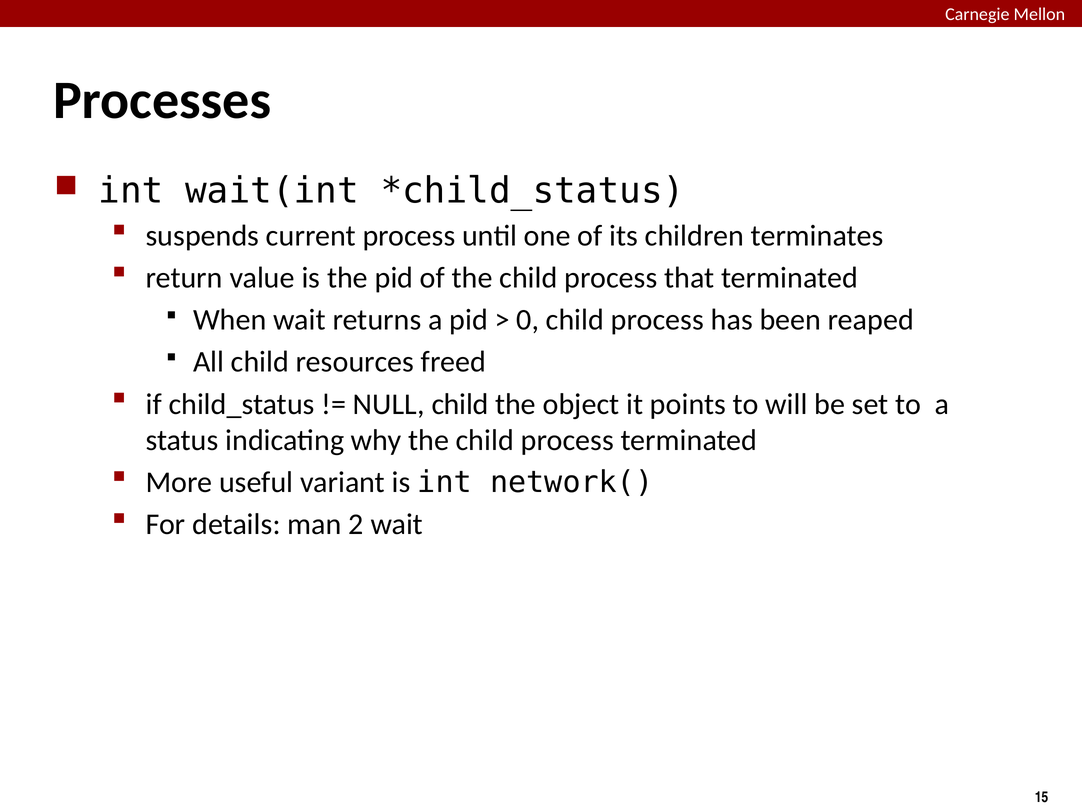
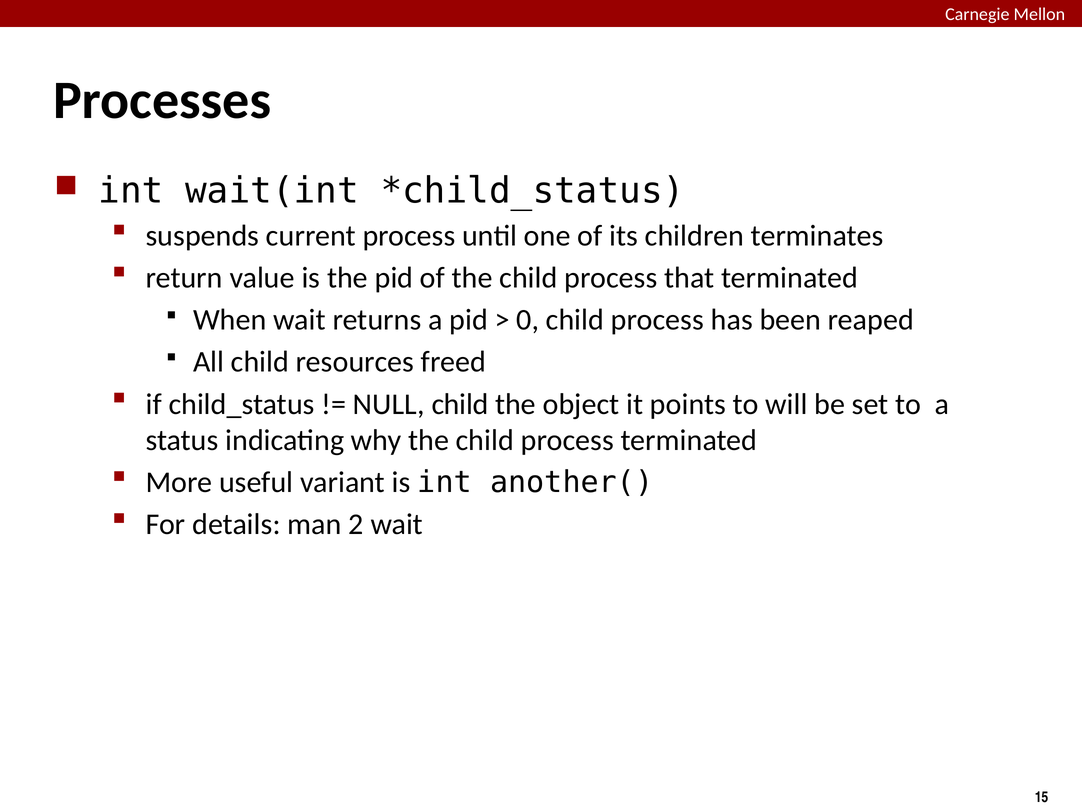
network(: network( -> another( (572, 483)
